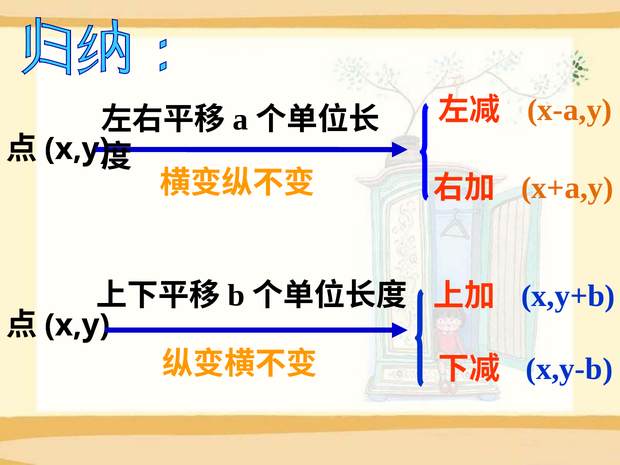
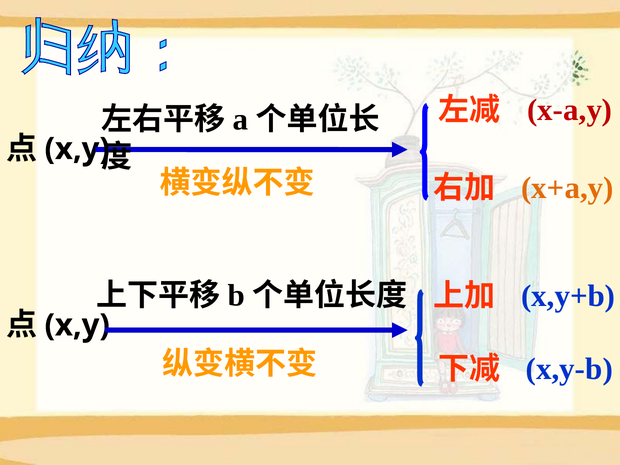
x-a,y colour: orange -> red (570, 110)
